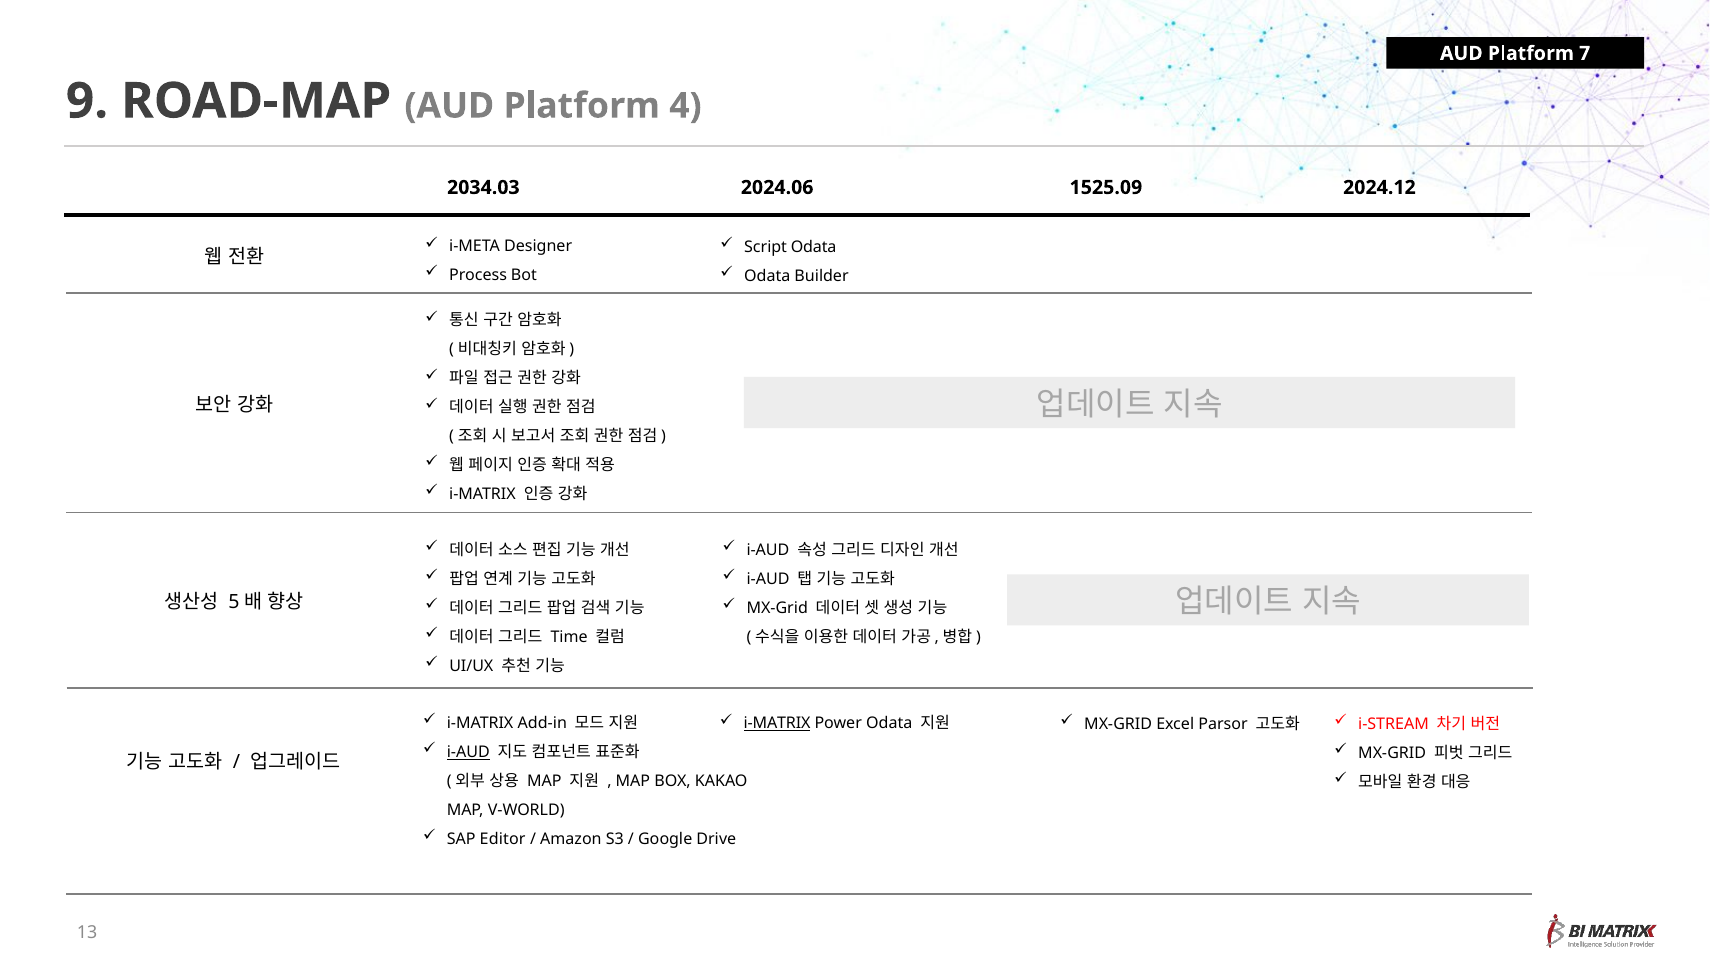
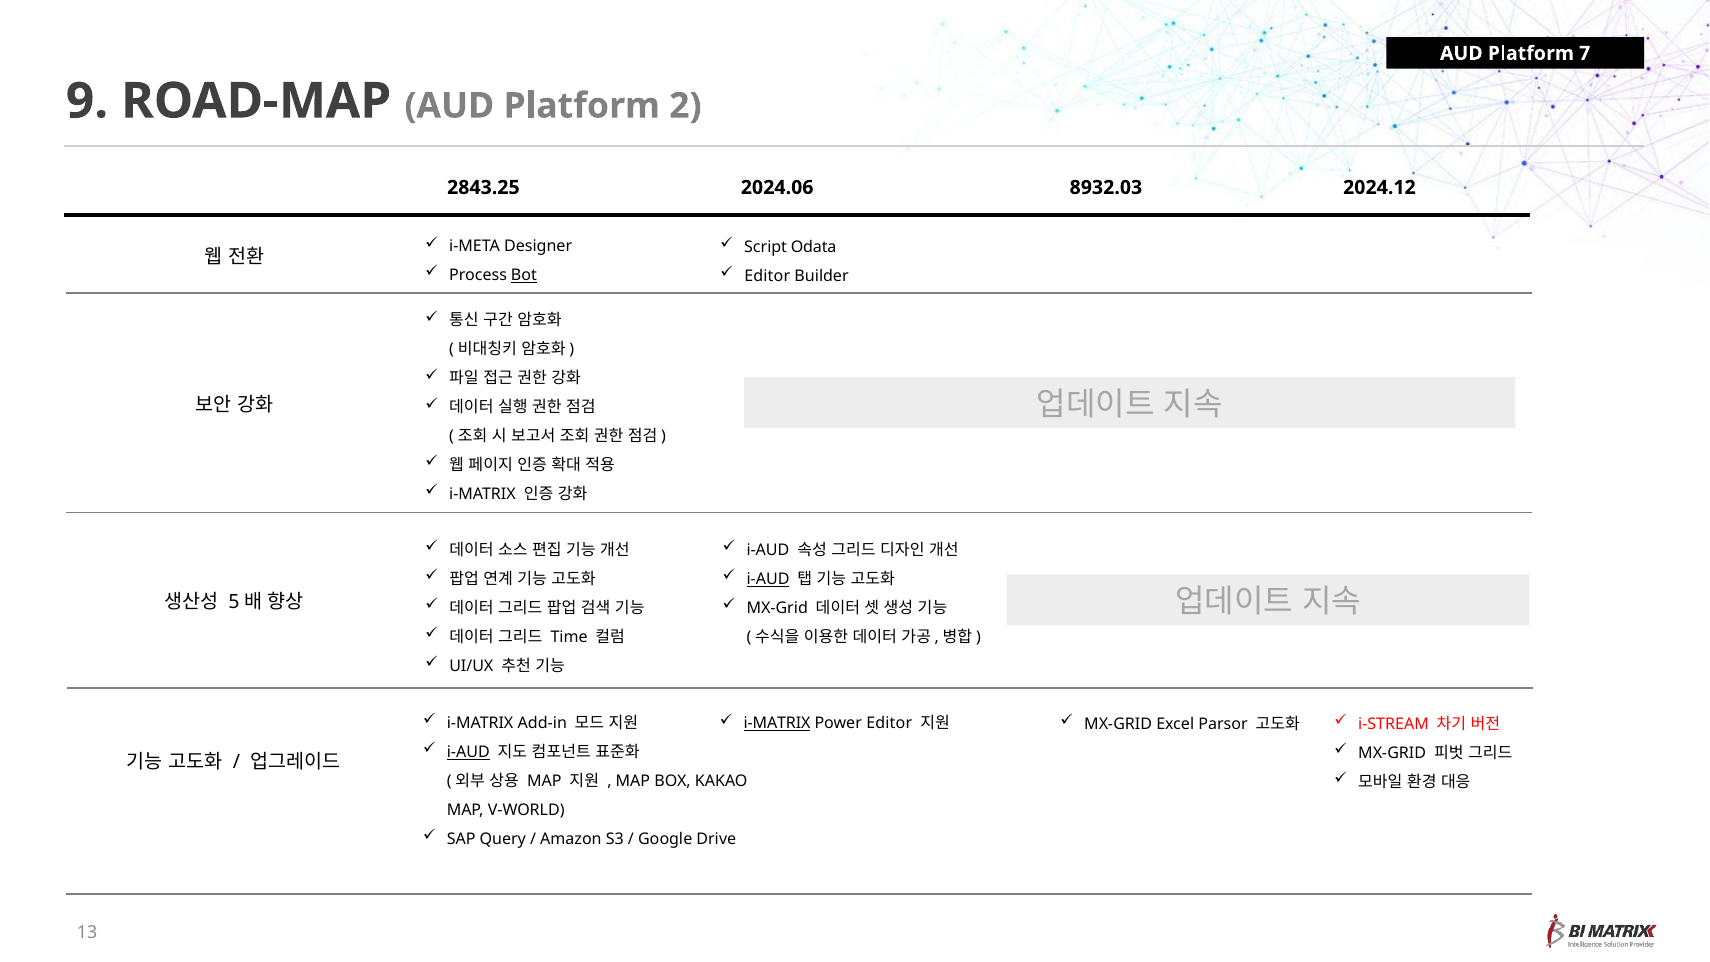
4: 4 -> 2 (685, 106)
2034.03: 2034.03 -> 2843.25 (483, 187)
1525.09: 1525.09 -> 8932.03 (1106, 187)
Bot underline: none -> present (524, 275)
Odata: Odata -> Editor (767, 276)
i-AUD underline: none -> present (768, 579)
Power Odata: Odata -> Editor (889, 723)
Editor: Editor -> Query (503, 839)
